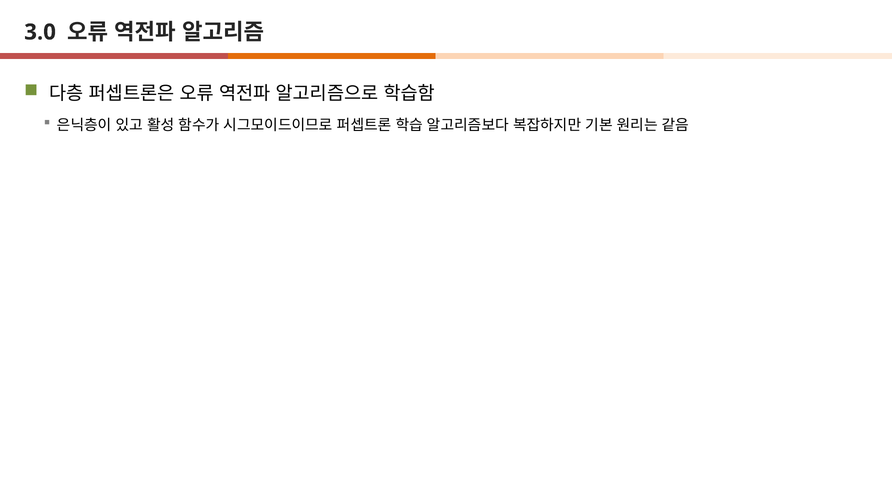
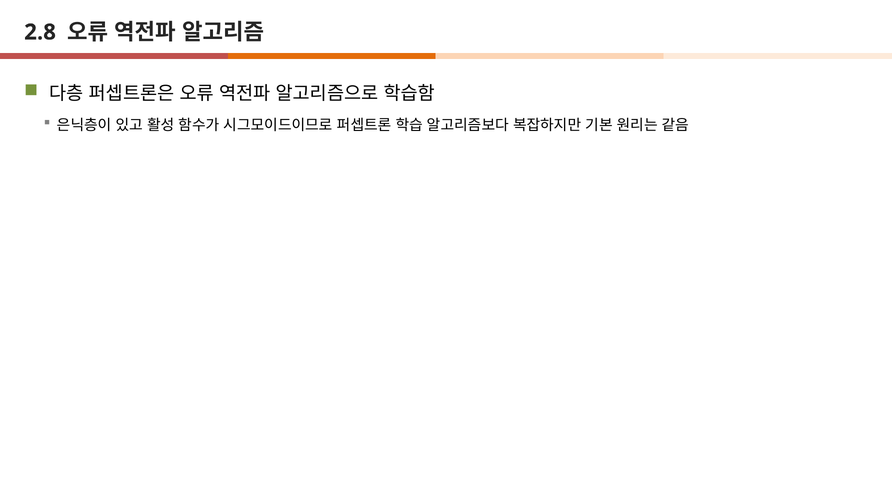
3.0: 3.0 -> 2.8 (40, 32)
